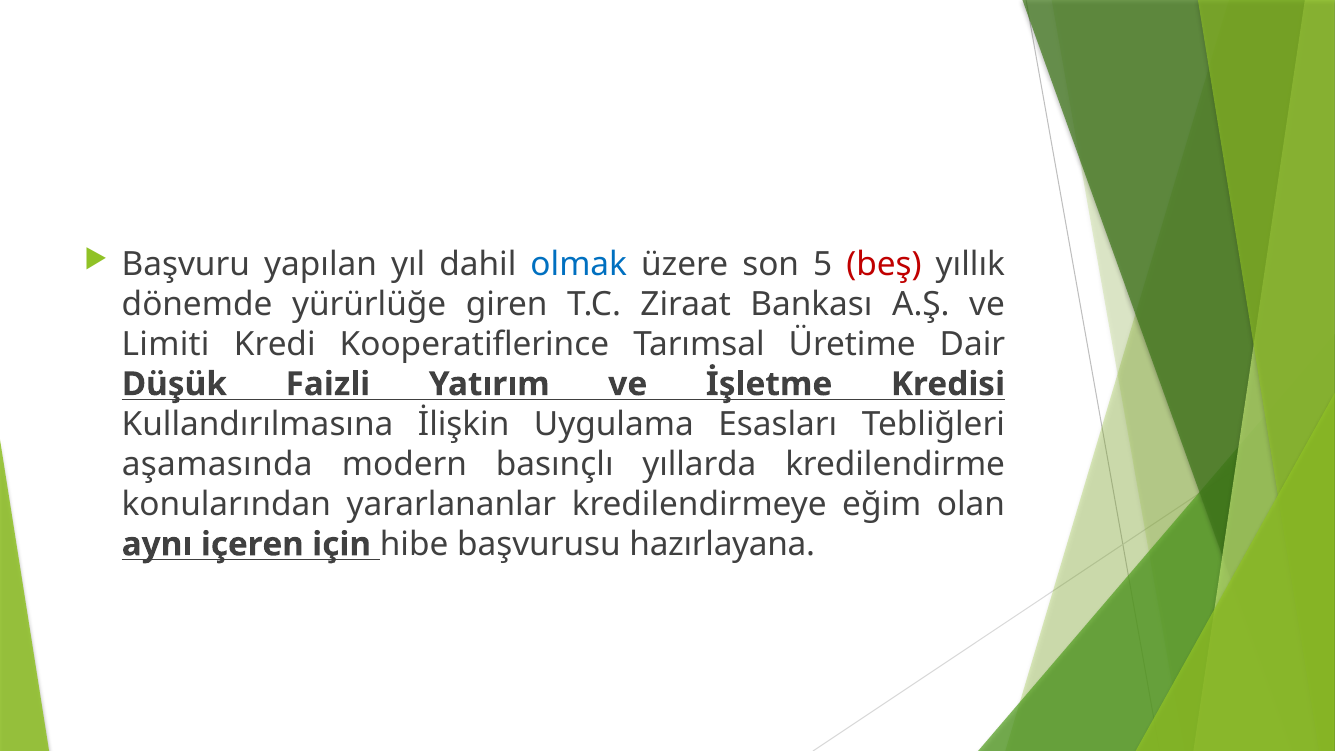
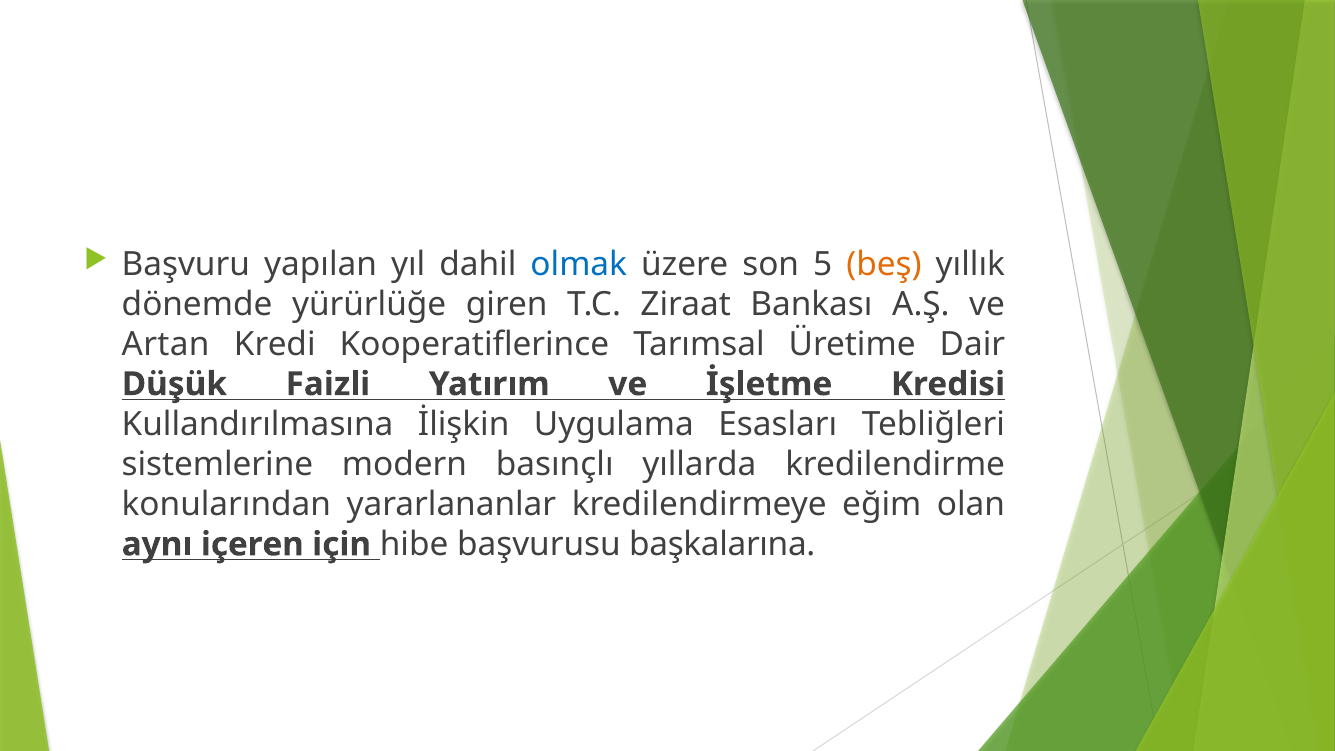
beş colour: red -> orange (884, 264)
Limiti: Limiti -> Artan (166, 344)
aşamasında: aşamasında -> sistemlerine (217, 464)
hazırlayana: hazırlayana -> başkalarına (722, 544)
